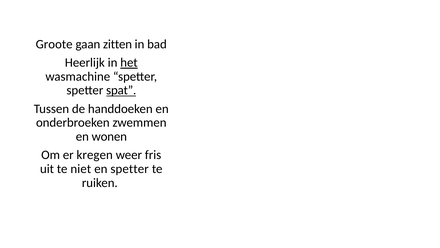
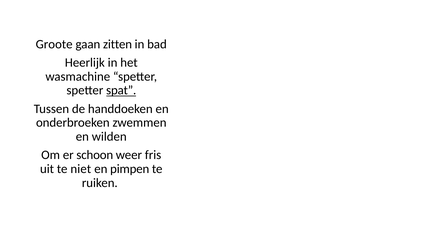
het underline: present -> none (129, 63)
wonen: wonen -> wilden (109, 136)
kregen: kregen -> schoon (95, 155)
en spetter: spetter -> pimpen (130, 169)
